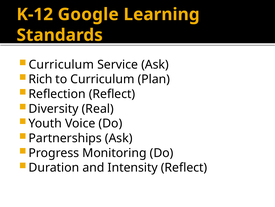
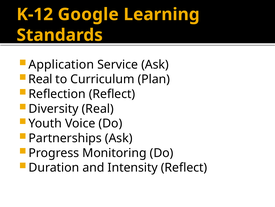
Curriculum: Curriculum -> Application (61, 64)
Rich: Rich -> Real (40, 79)
